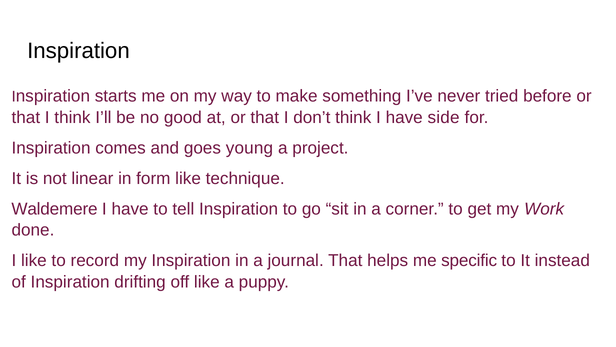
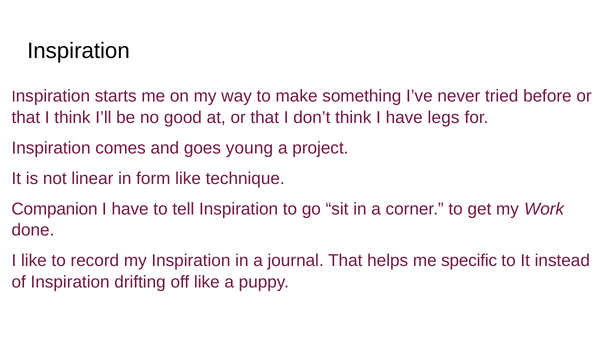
side: side -> legs (444, 117)
Waldemere: Waldemere -> Companion (54, 209)
